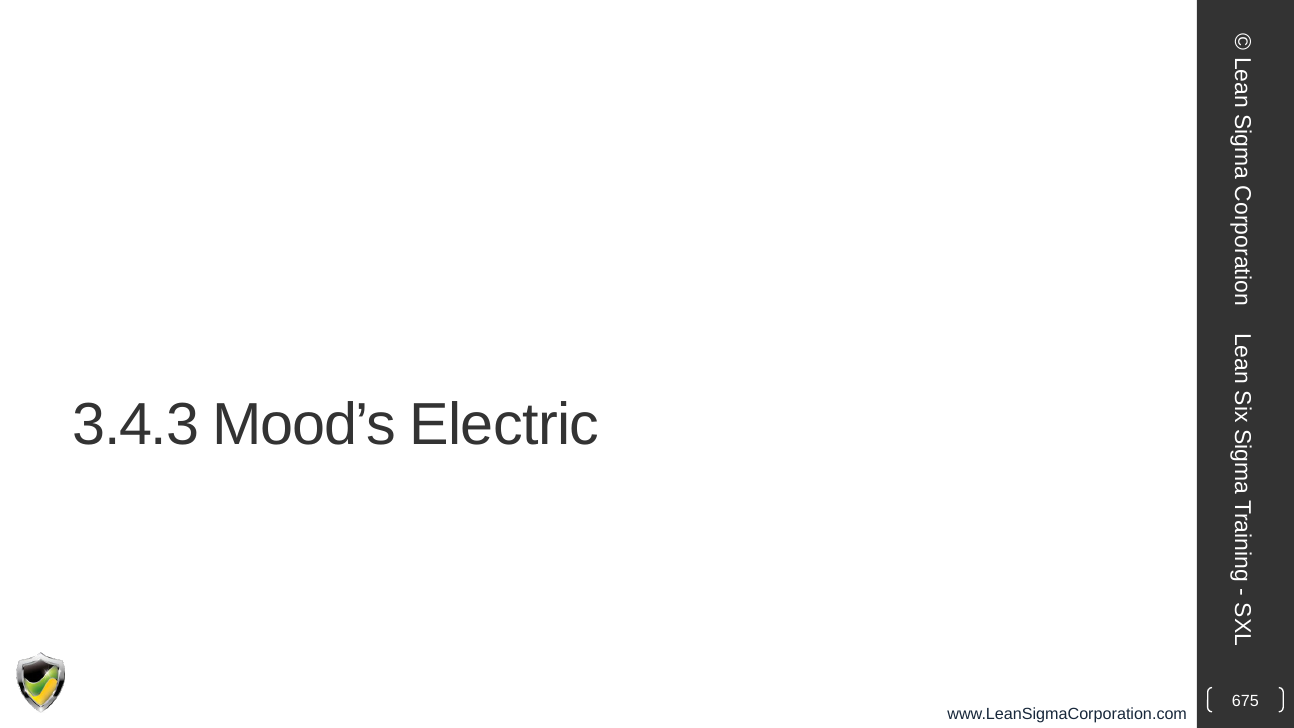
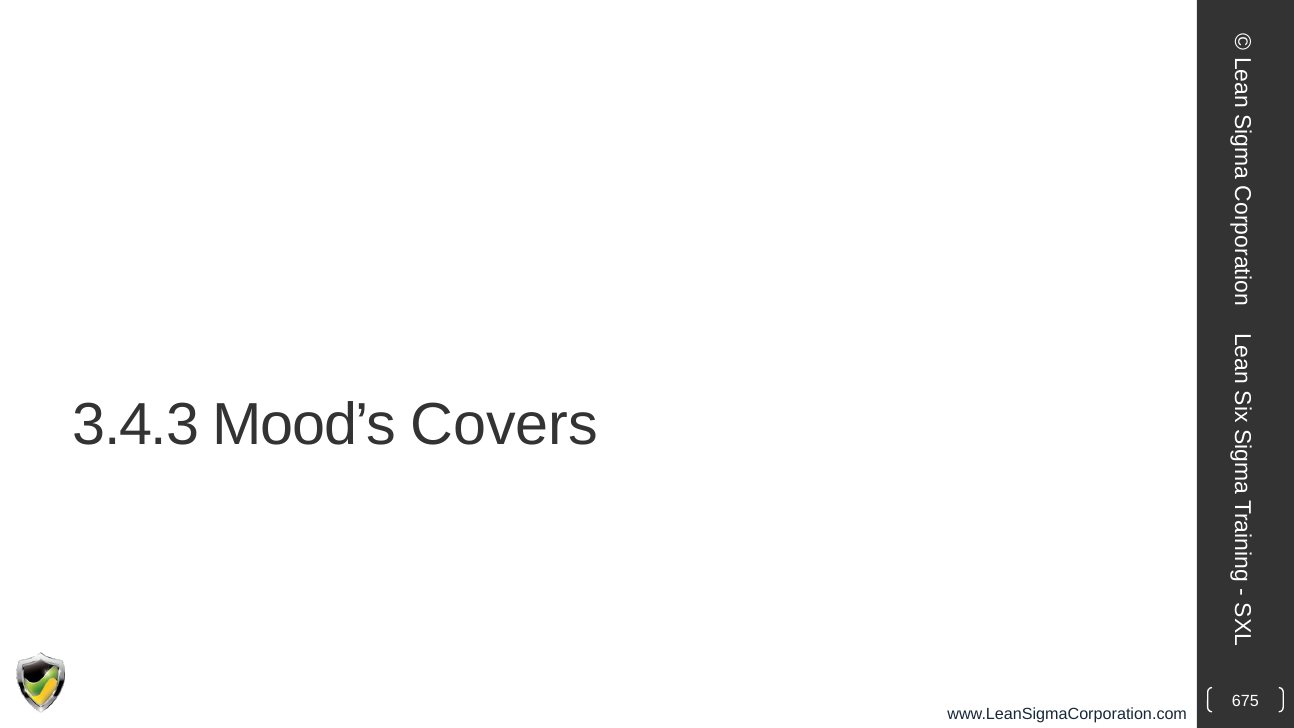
Electric: Electric -> Covers (504, 425)
